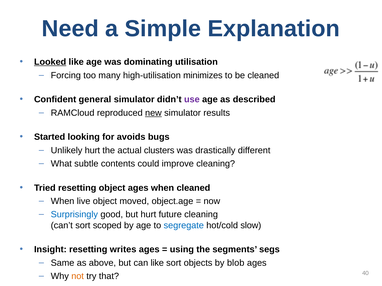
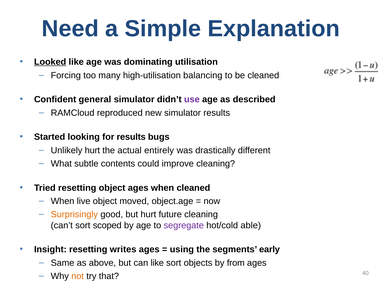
minimizes: minimizes -> balancing (203, 75)
new underline: present -> none (153, 113)
for avoids: avoids -> results (131, 137)
clusters: clusters -> entirely (159, 151)
Surprisingly colour: blue -> orange (74, 215)
segregate colour: blue -> purple (184, 226)
slow: slow -> able (251, 226)
segs: segs -> early (270, 250)
blob: blob -> from (236, 263)
